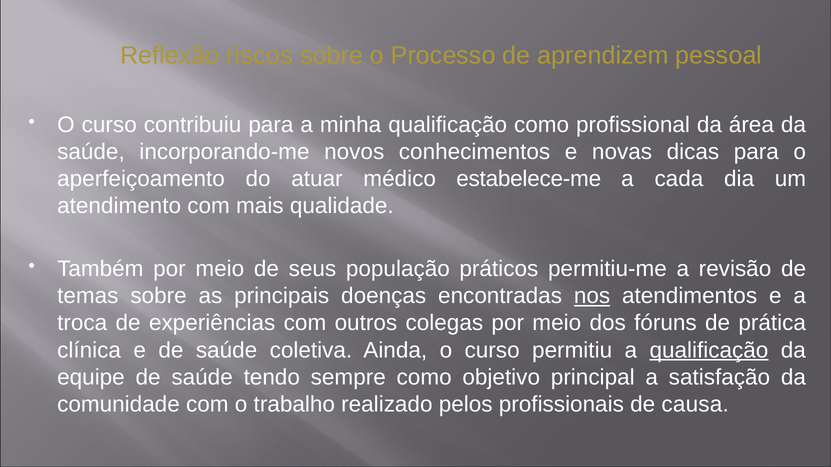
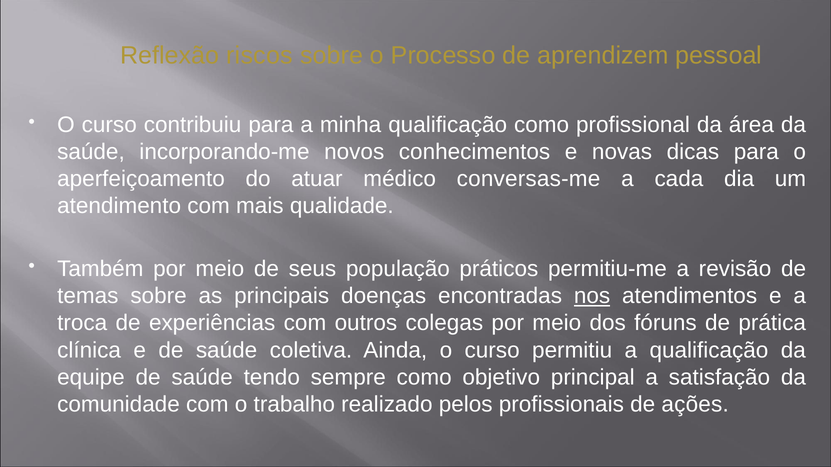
estabelece-me: estabelece-me -> conversas-me (529, 179)
qualificação underline: present -> none (709, 350)
causa: causa -> ações (695, 405)
